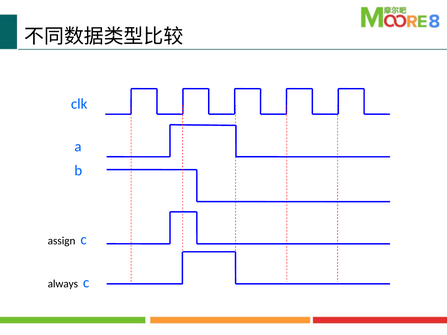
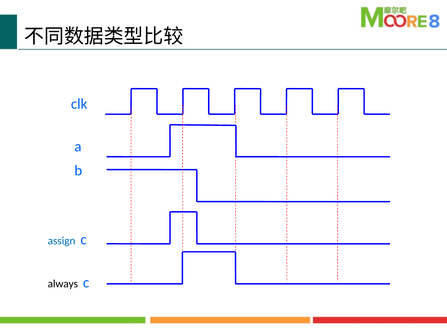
assign colour: black -> blue (62, 241)
